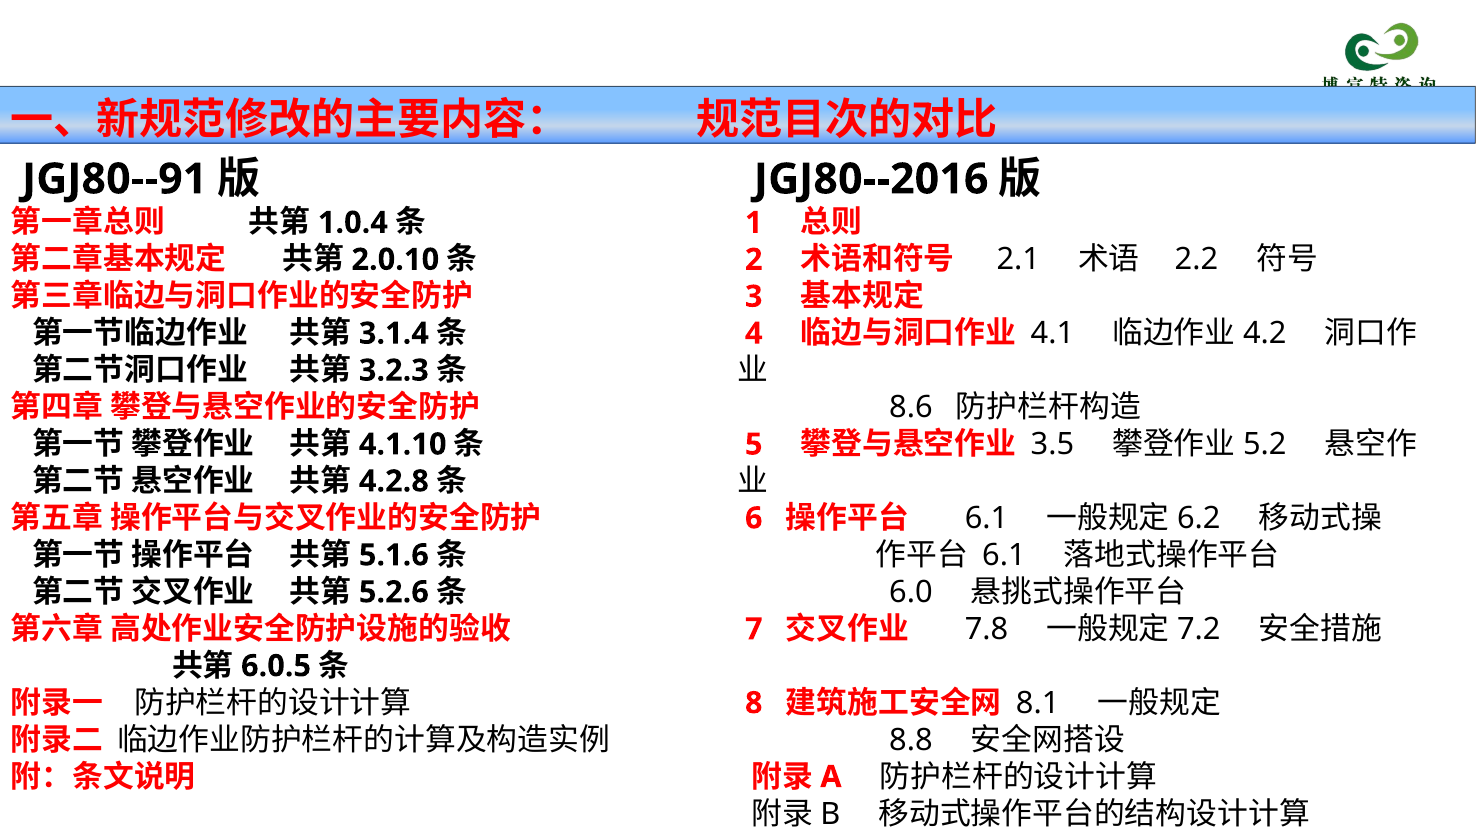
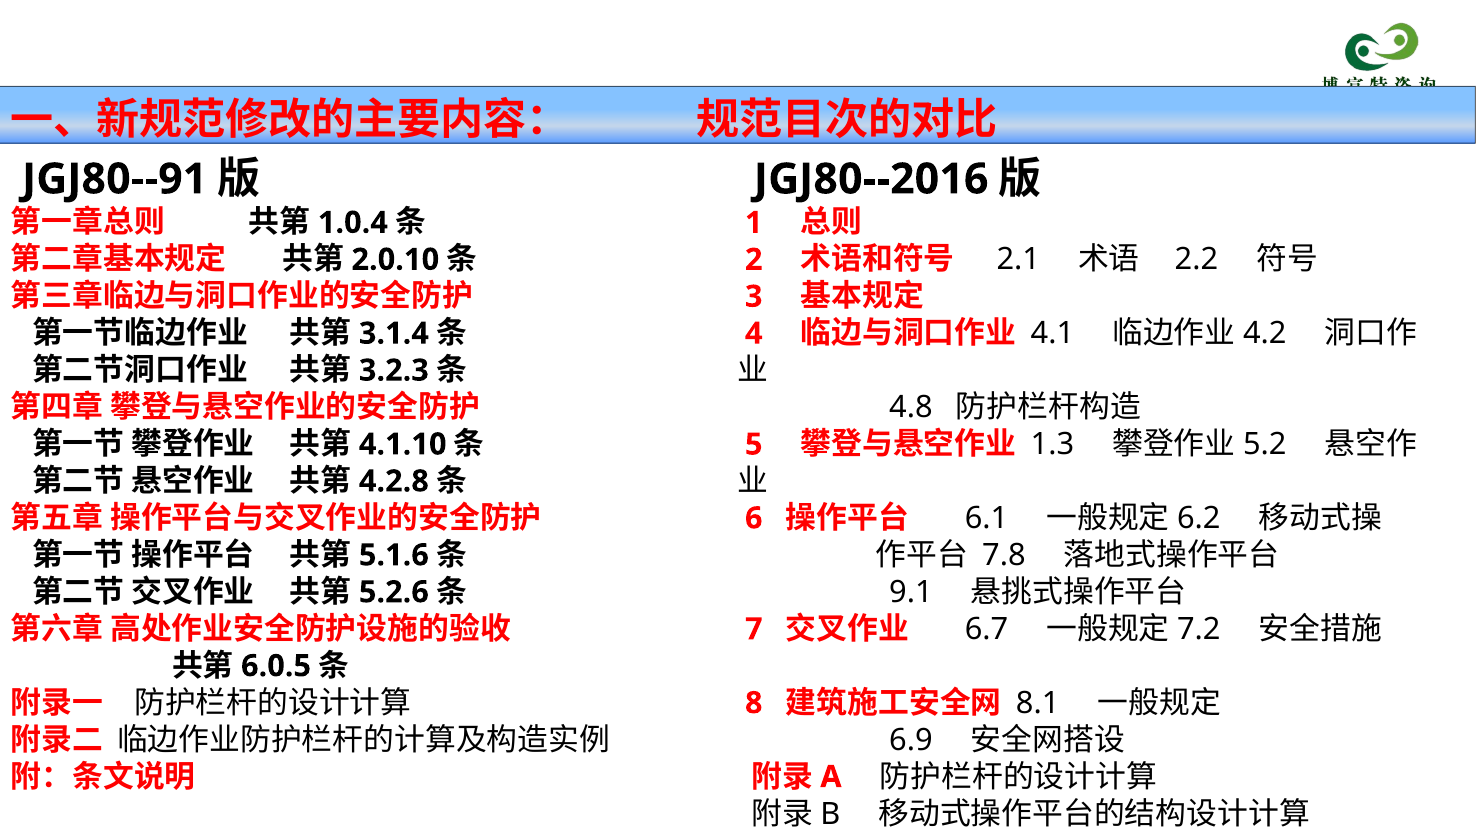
8.6: 8.6 -> 4.8 (911, 407)
3.5: 3.5 -> 1.3 (1052, 444)
6.1: 6.1 -> 7.8 (1004, 555)
6.0: 6.0 -> 9.1 (911, 592)
7.8: 7.8 -> 6.7 (987, 629)
8.8: 8.8 -> 6.9 (911, 740)
